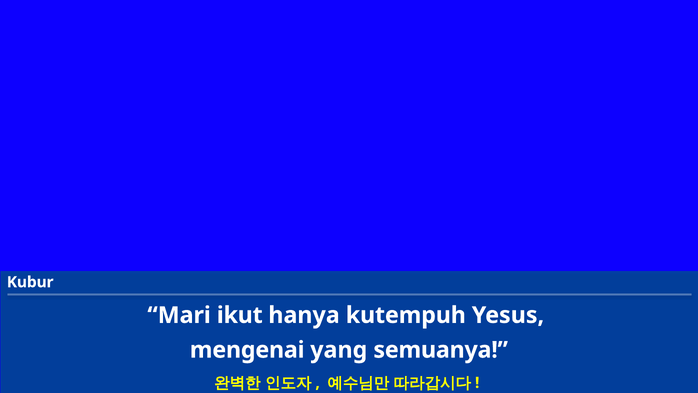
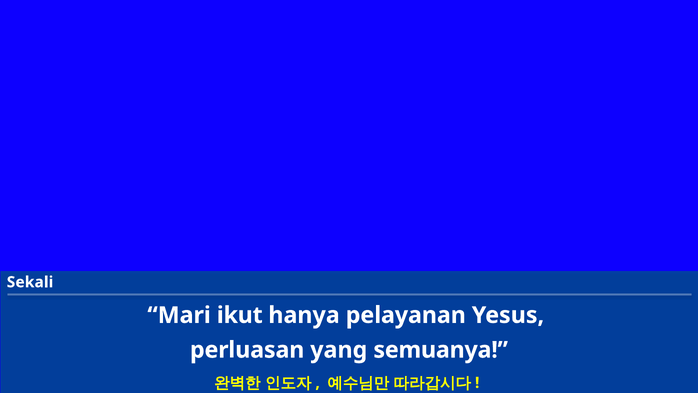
Kubur: Kubur -> Sekali (30, 282)
kutempuh: kutempuh -> pelayanan (406, 315)
mengenai: mengenai -> perluasan (247, 350)
